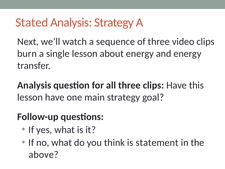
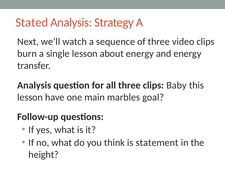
clips Have: Have -> Baby (177, 85)
main strategy: strategy -> marbles (124, 97)
above: above -> height (44, 154)
